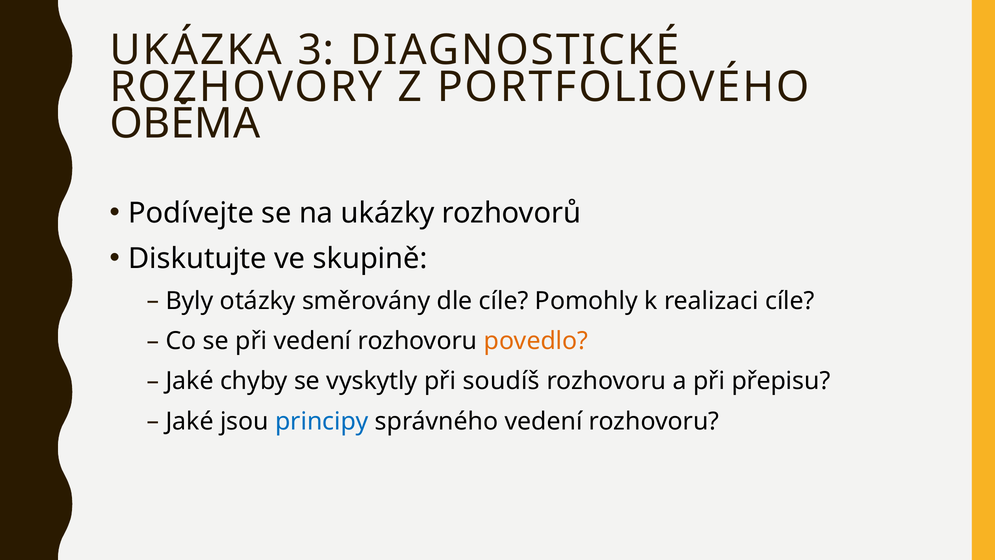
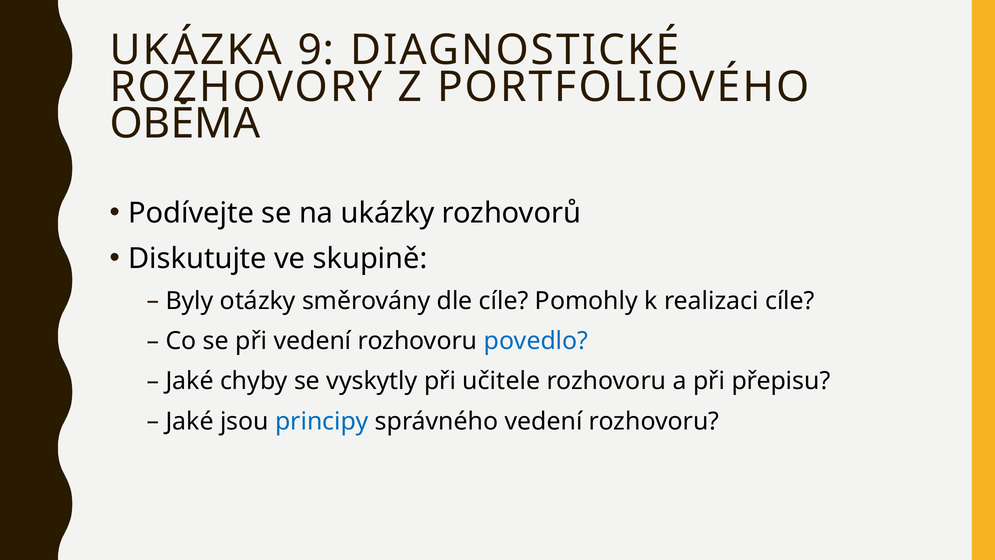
3: 3 -> 9 (316, 50)
povedlo colour: orange -> blue (536, 341)
soudíš: soudíš -> učitele (501, 381)
